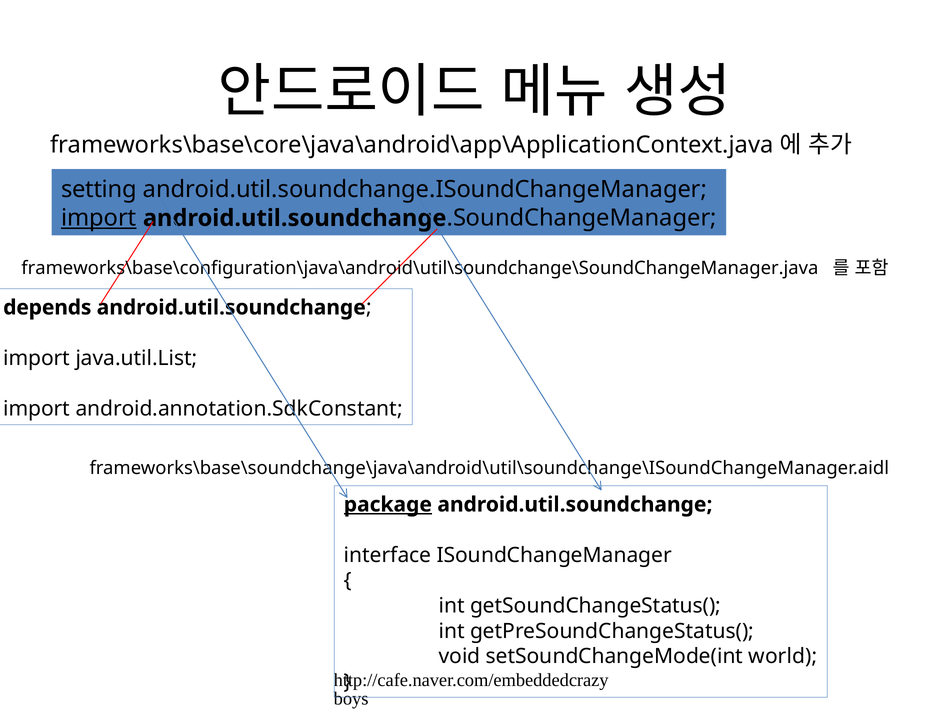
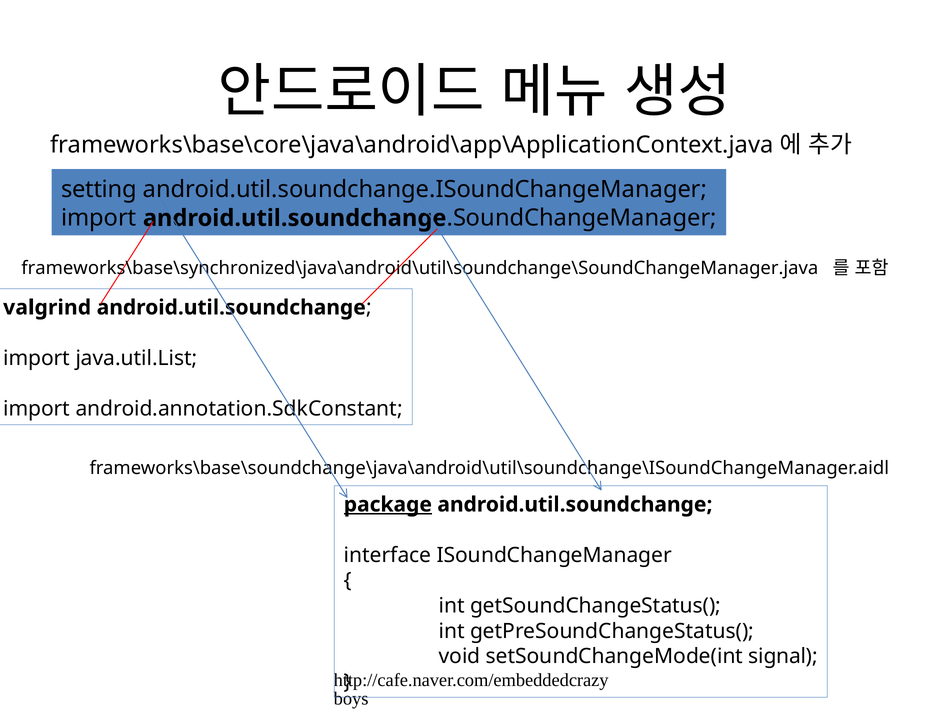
import underline: present -> none (99, 218)
frameworks\base\configuration\java\android\util\soundchange\SoundChangeManager.java: frameworks\base\configuration\java\android\util\soundchange\SoundChangeManager.java -> frameworks\base\synchronized\java\android\util\soundchange\SoundChangeManager.java (420, 268)
depends: depends -> valgrind (47, 307)
world: world -> signal (783, 656)
